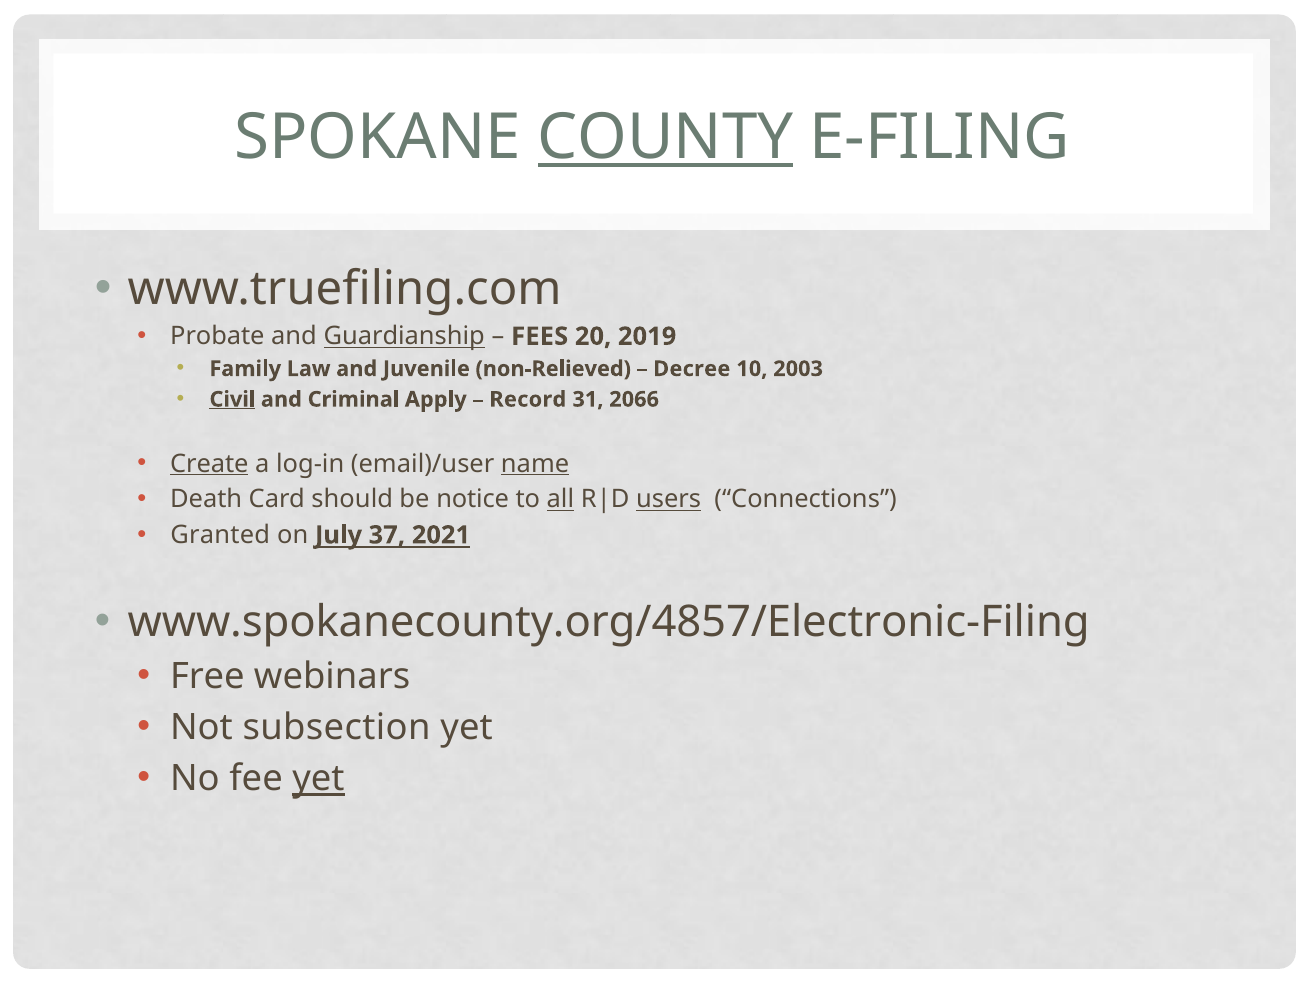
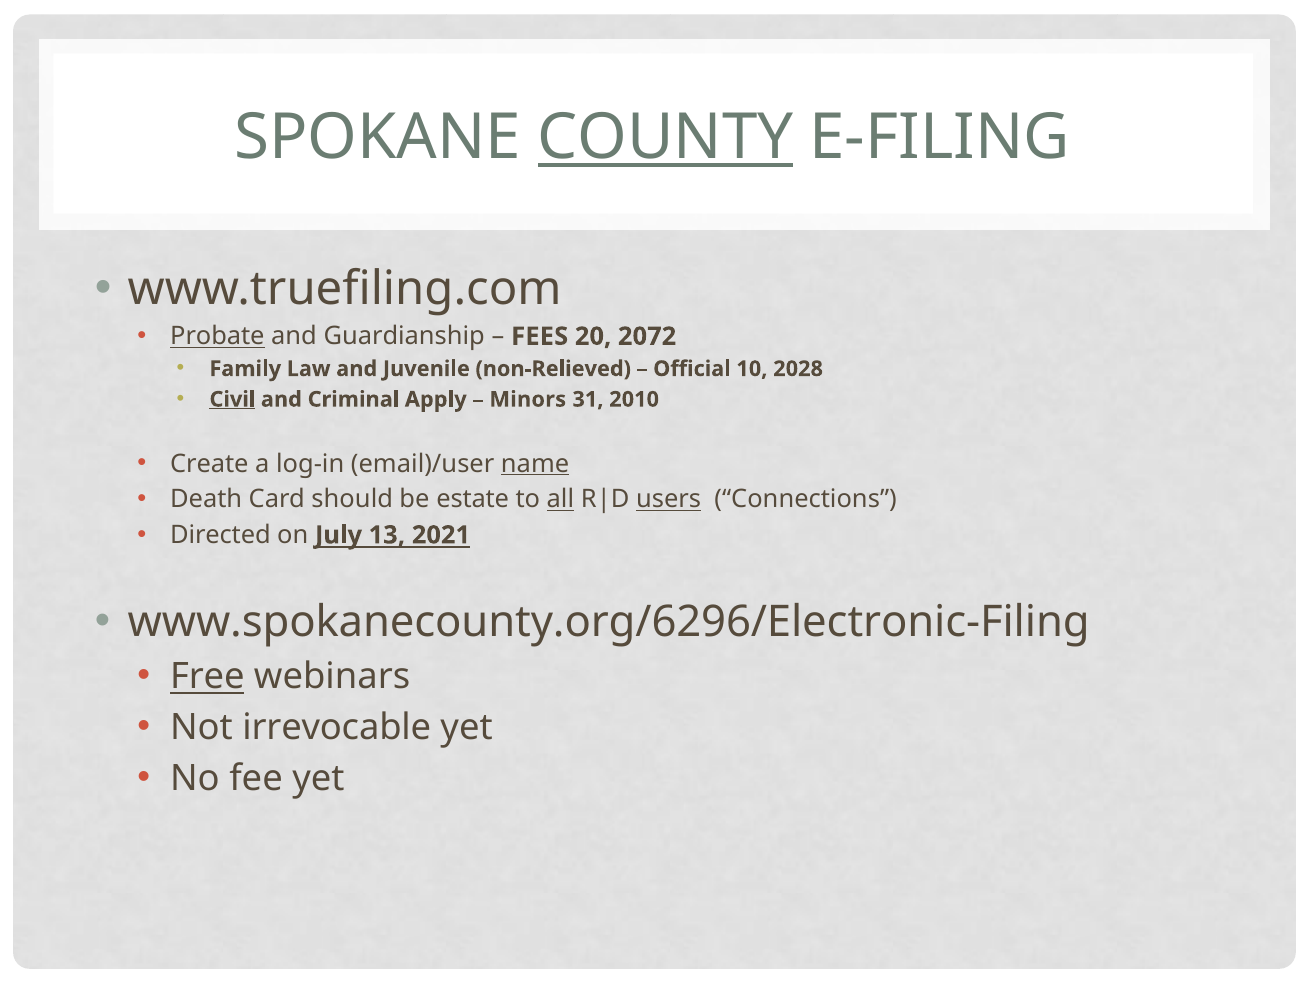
Probate underline: none -> present (217, 336)
Guardianship underline: present -> none (404, 336)
2019: 2019 -> 2072 (647, 336)
Decree: Decree -> Official (692, 369)
2003: 2003 -> 2028 (798, 369)
Record: Record -> Minors (528, 399)
2066: 2066 -> 2010 (634, 399)
Create underline: present -> none (209, 464)
notice: notice -> estate (473, 499)
Granted: Granted -> Directed (220, 535)
37: 37 -> 13 (387, 535)
www.spokanecounty.org/4857/Electronic-Filing: www.spokanecounty.org/4857/Electronic-Filing -> www.spokanecounty.org/6296/Electronic-Filing (609, 622)
Free underline: none -> present (207, 677)
subsection: subsection -> irrevocable (337, 728)
yet underline: present -> none (318, 779)
